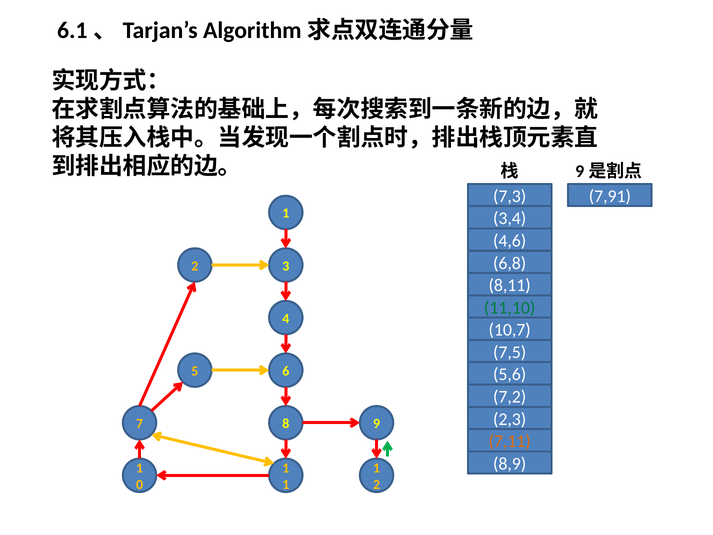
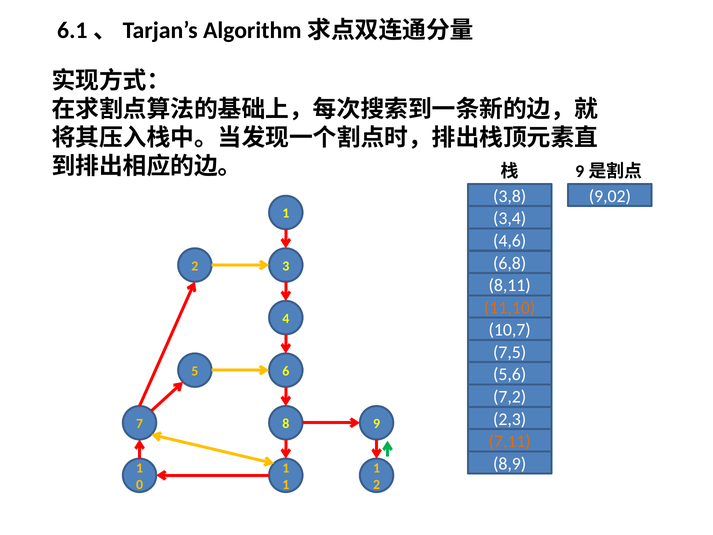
7,3: 7,3 -> 3,8 (510, 196)
7,91: 7,91 -> 9,02 (610, 196)
11,10 colour: green -> orange (510, 308)
